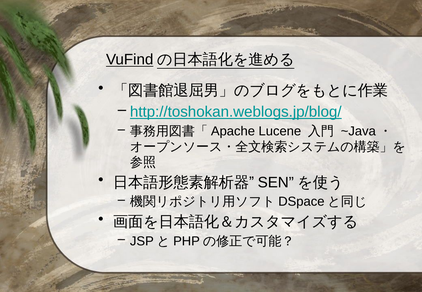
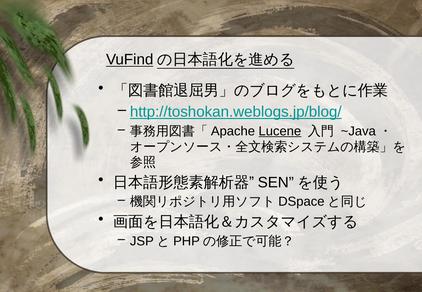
Lucene underline: none -> present (280, 131)
